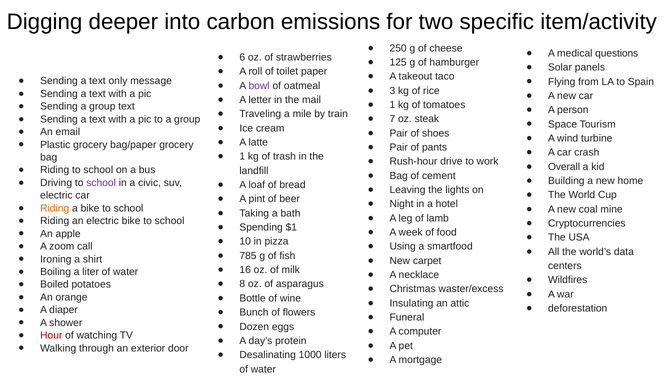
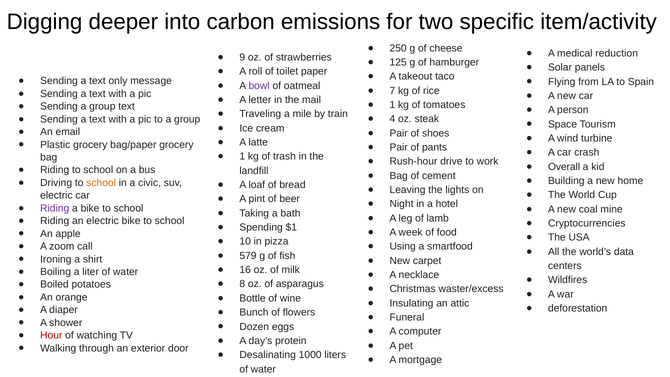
questions: questions -> reduction (617, 53)
6: 6 -> 9 (242, 57)
3: 3 -> 7 (392, 91)
7: 7 -> 4 (392, 119)
school colour: purple -> orange (101, 183)
Riding colour: orange -> purple (55, 208)
785: 785 -> 579 (248, 256)
